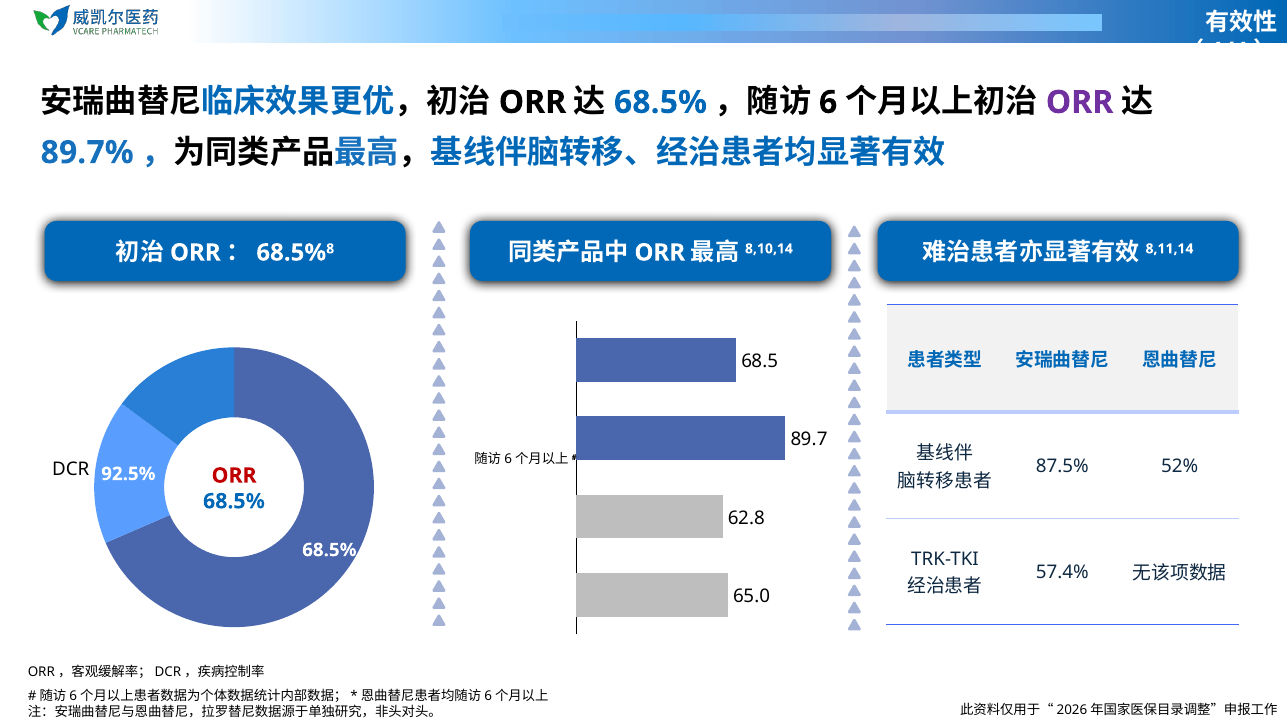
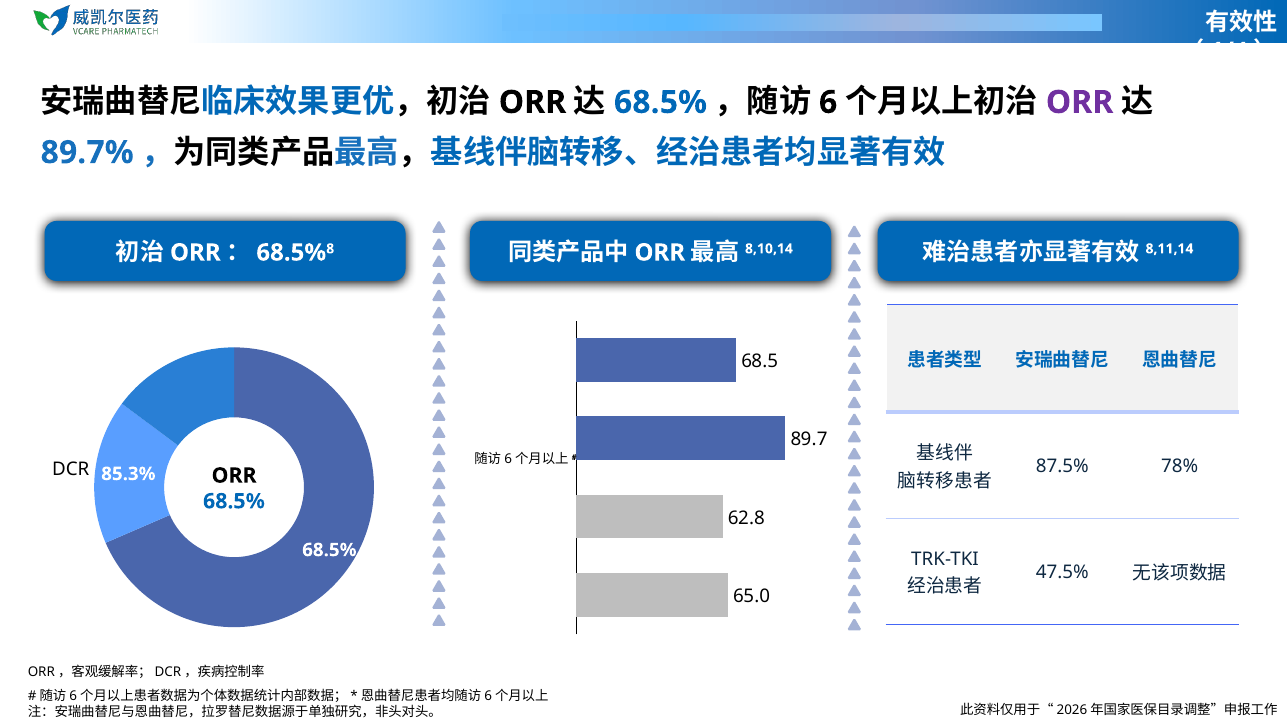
52%: 52% -> 78% (1180, 466)
ORR colour: red -> black (234, 476)
92.5%: 92.5% -> 85.3% (128, 474)
57.4%: 57.4% -> 47.5% (1062, 573)
